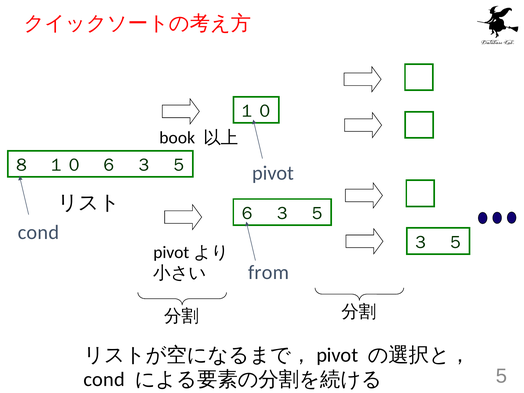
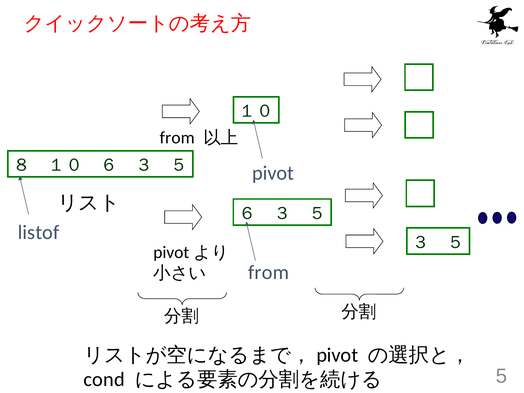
book: book -> from (177, 138)
cond: cond -> listof (39, 232)
